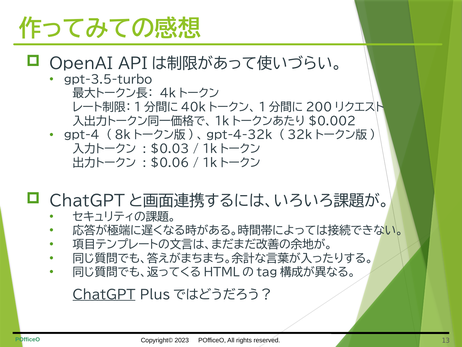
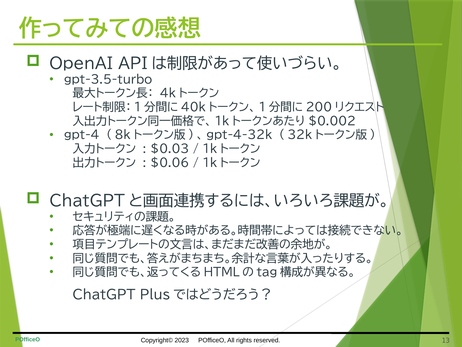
ChatGPT underline: present -> none (104, 294)
